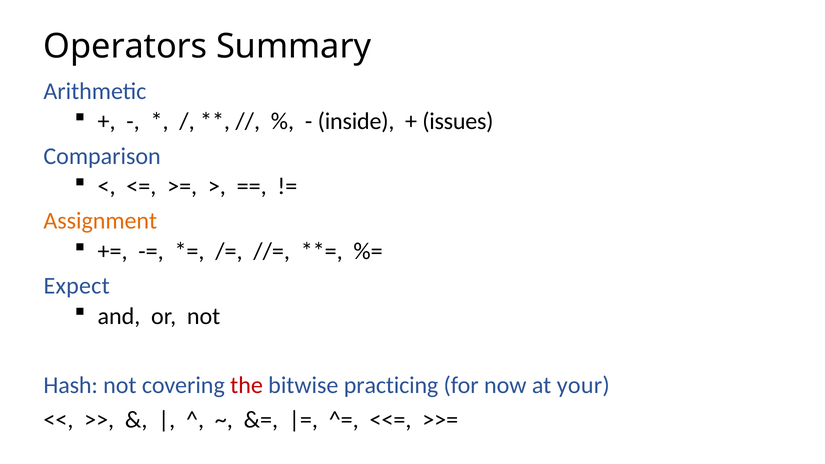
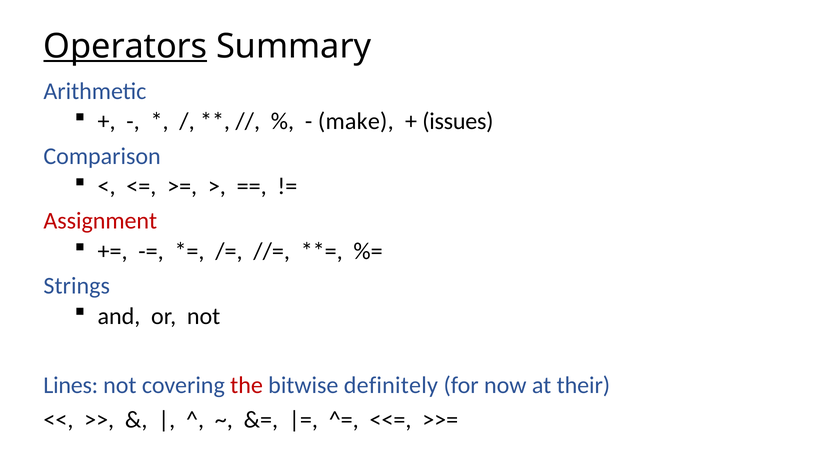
Operators underline: none -> present (125, 46)
inside: inside -> make (356, 122)
Assignment colour: orange -> red (100, 221)
Expect: Expect -> Strings (77, 286)
Hash: Hash -> Lines (71, 385)
practicing: practicing -> definitely (391, 385)
your: your -> their (583, 385)
